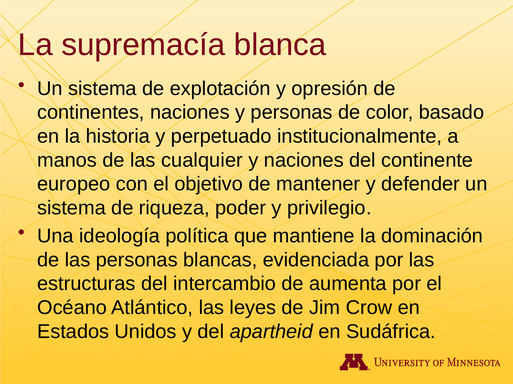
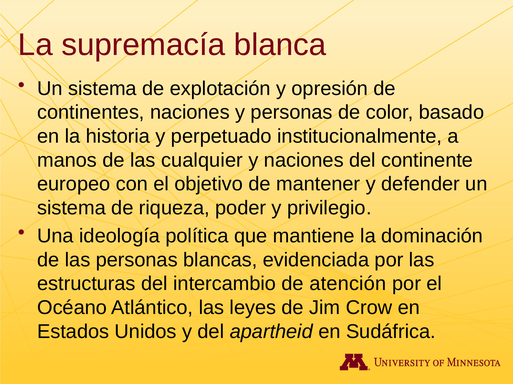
aumenta: aumenta -> atención (348, 284)
